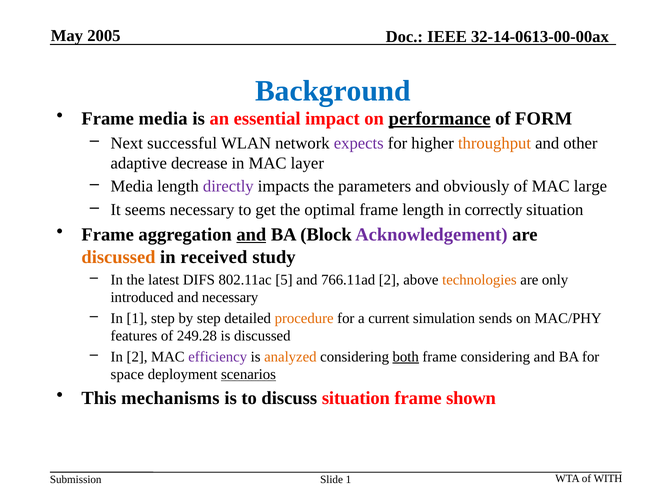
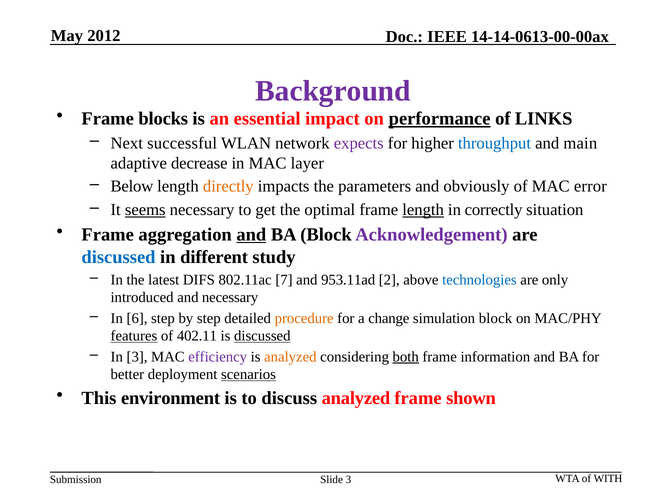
2005: 2005 -> 2012 (104, 36)
32-14-0613-00-00ax: 32-14-0613-00-00ax -> 14-14-0613-00-00ax (540, 37)
Background colour: blue -> purple (333, 91)
Frame media: media -> blocks (163, 119)
FORM: FORM -> LINKS (544, 119)
throughput colour: orange -> blue (495, 143)
other: other -> main (580, 143)
Media: Media -> Below (132, 186)
directly colour: purple -> orange (228, 186)
large: large -> error (590, 186)
seems underline: none -> present (145, 210)
length underline: none -> present (423, 210)
discussed colour: orange -> blue (119, 257)
received: received -> different (214, 257)
5: 5 -> 7 (284, 279)
766.11ad: 766.11ad -> 953.11ad (348, 279)
technologies colour: orange -> blue (479, 279)
In 1: 1 -> 6 (137, 318)
current: current -> change (389, 318)
simulation sends: sends -> block (496, 318)
features underline: none -> present (134, 336)
249.28: 249.28 -> 402.11 (197, 336)
discussed underline: none -> present (262, 336)
In 2: 2 -> 3 (137, 356)
frame considering: considering -> information (495, 356)
space: space -> better (127, 374)
mechanisms: mechanisms -> environment (171, 398)
discuss situation: situation -> analyzed (356, 398)
Slide 1: 1 -> 3 (349, 479)
